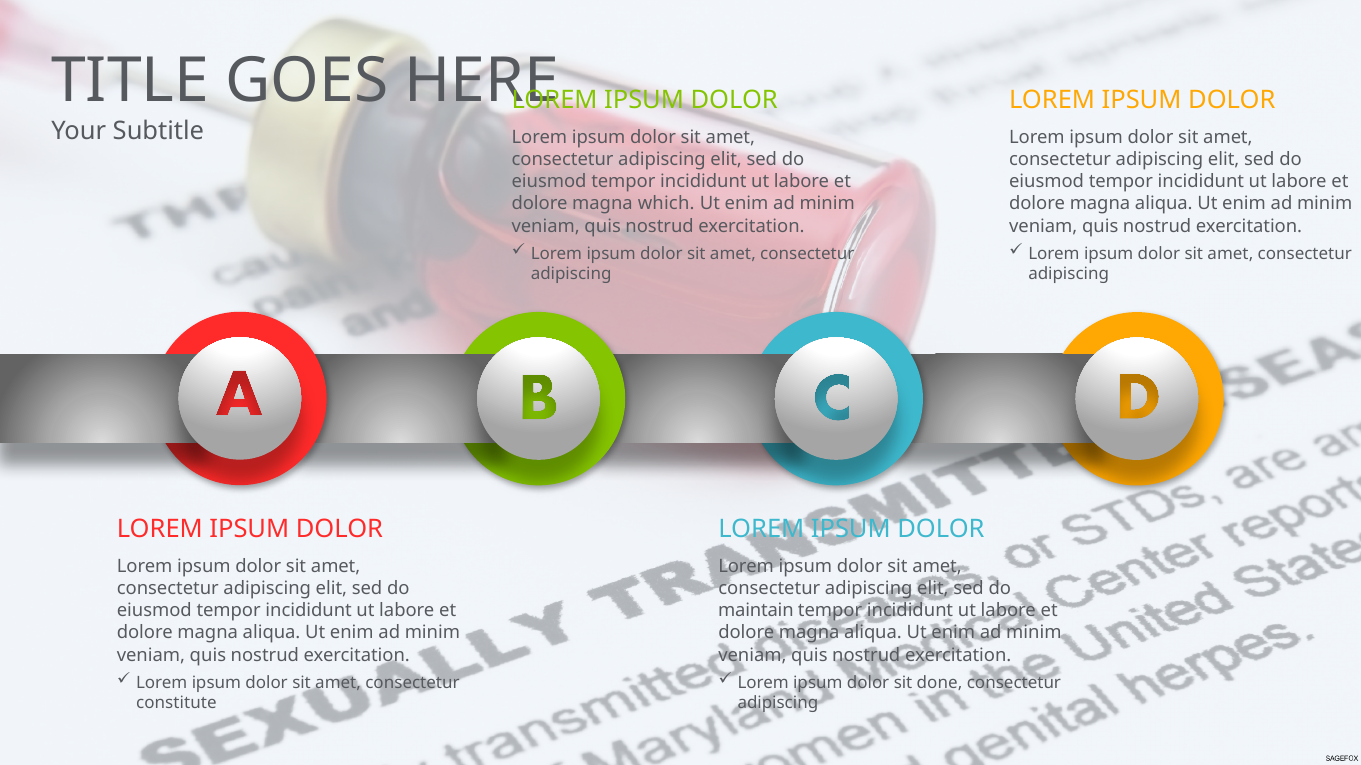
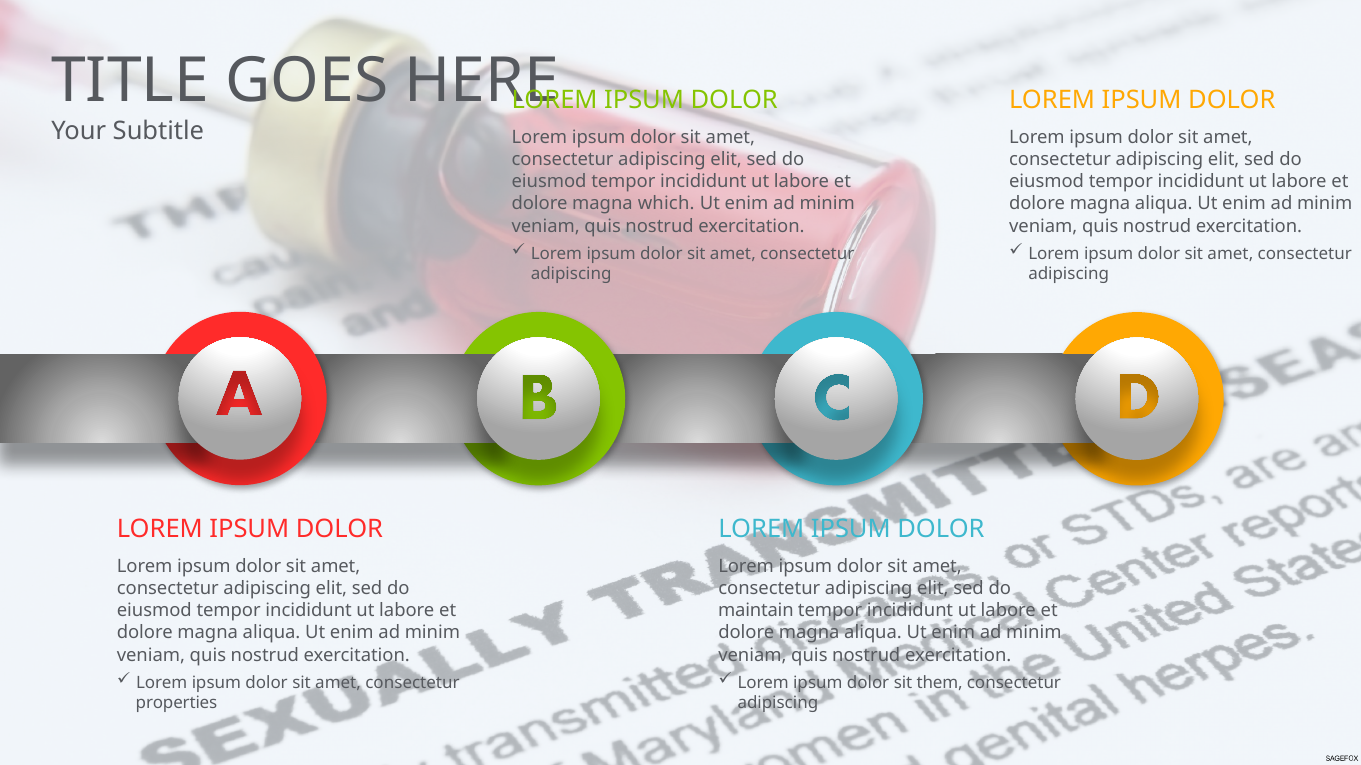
done: done -> them (940, 683)
constitute: constitute -> properties (177, 704)
